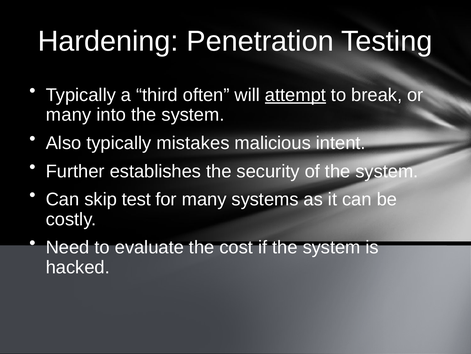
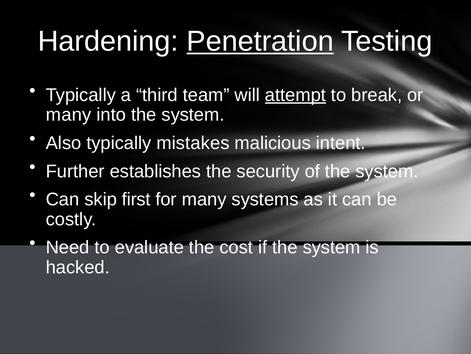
Penetration underline: none -> present (260, 41)
often: often -> team (206, 95)
test: test -> first (136, 199)
